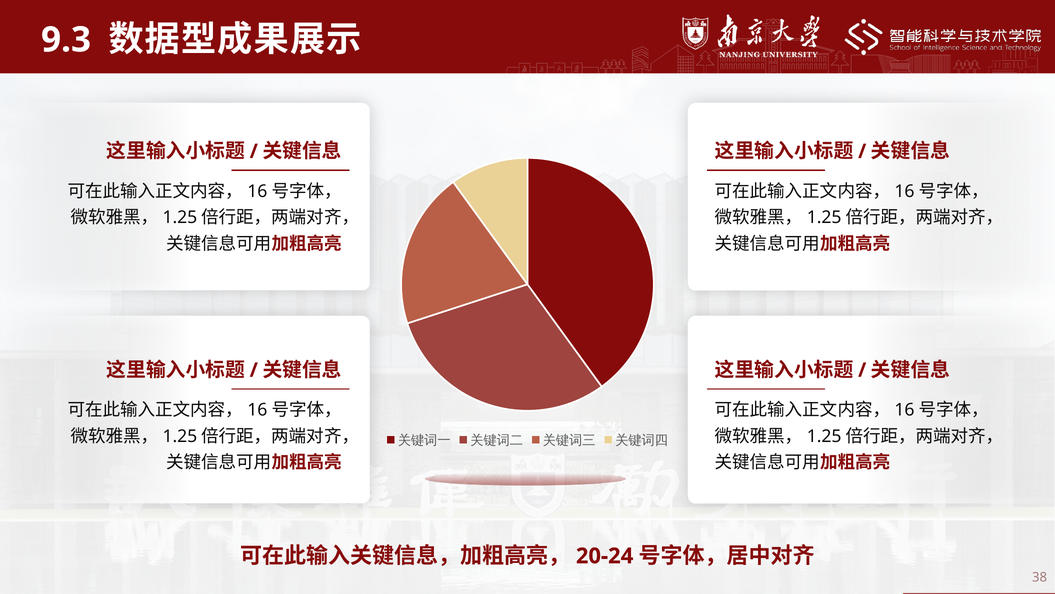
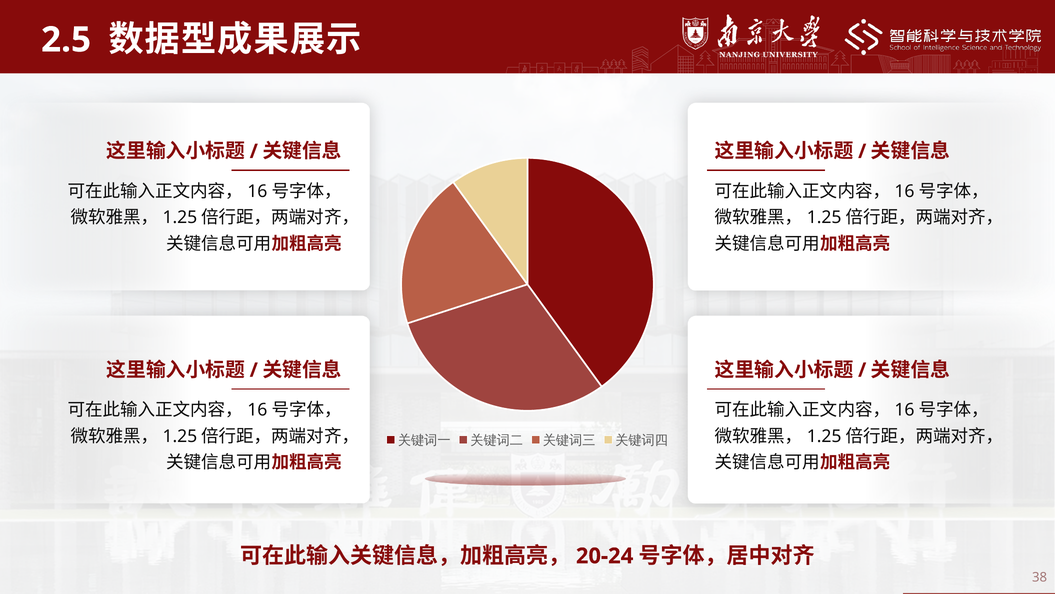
9.3: 9.3 -> 2.5 (66, 40)
